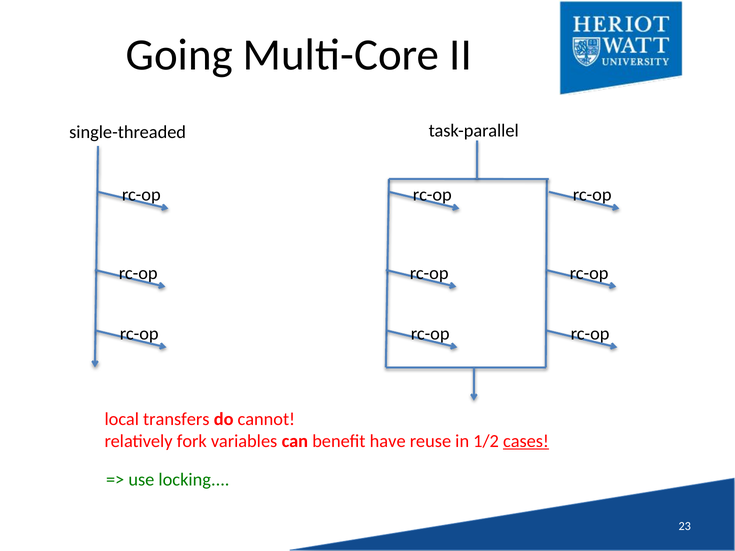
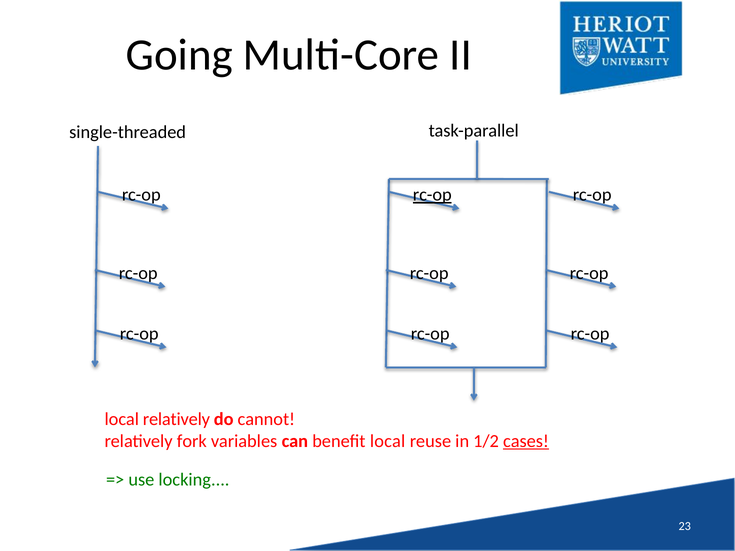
rc-op underline: none -> present (432, 195)
local transfers: transfers -> relatively (176, 419)
benefit have: have -> local (388, 441)
